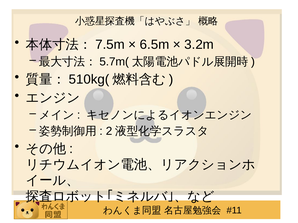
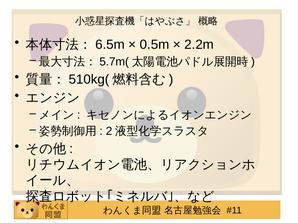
7.5m: 7.5m -> 6.5m (110, 45)
6.5m: 6.5m -> 0.5m (155, 45)
3.2m: 3.2m -> 2.2m (199, 45)
